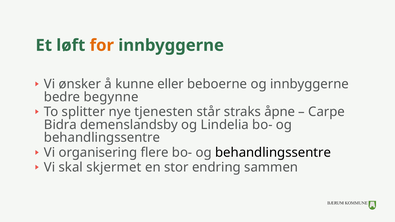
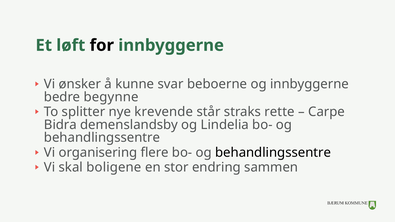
for colour: orange -> black (102, 45)
eller: eller -> svar (171, 84)
tjenesten: tjenesten -> krevende (164, 112)
åpne: åpne -> rette (279, 112)
skjermet: skjermet -> boligene (114, 167)
